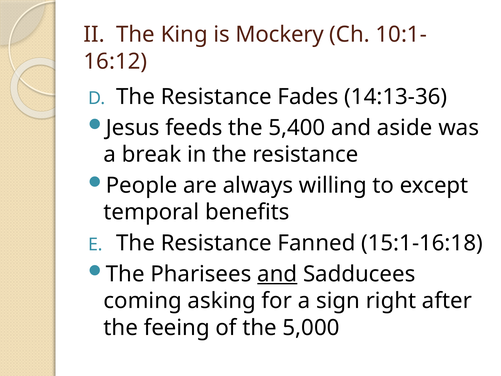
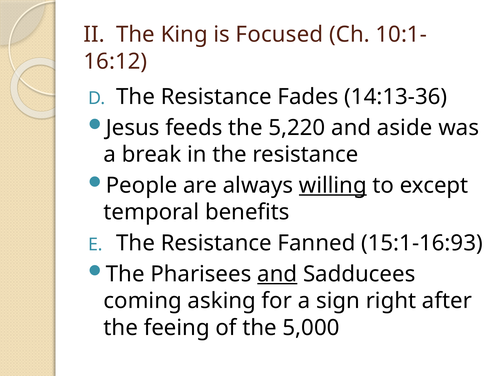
Mockery: Mockery -> Focused (279, 35)
5,400: 5,400 -> 5,220 (297, 128)
willing underline: none -> present (333, 185)
15:1-16:18: 15:1-16:18 -> 15:1-16:93 (422, 243)
